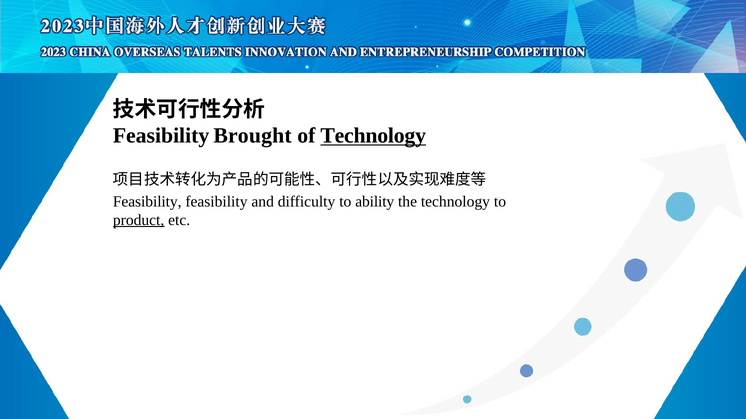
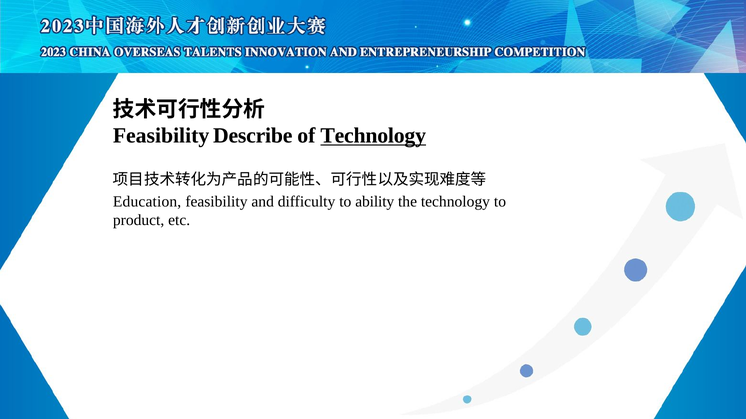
Brought: Brought -> Describe (253, 136)
Feasibility: Feasibility -> Education (147, 202)
product underline: present -> none (139, 220)
